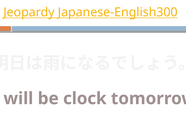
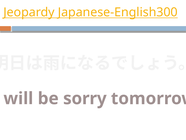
clock: clock -> sorry (85, 98)
